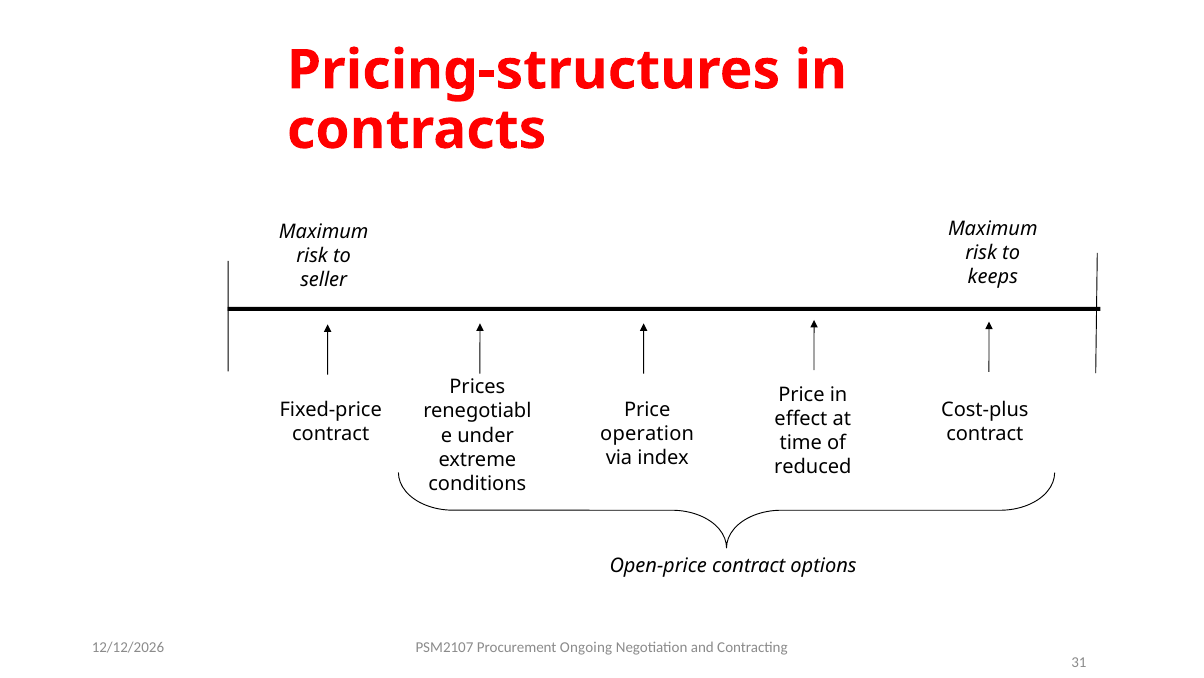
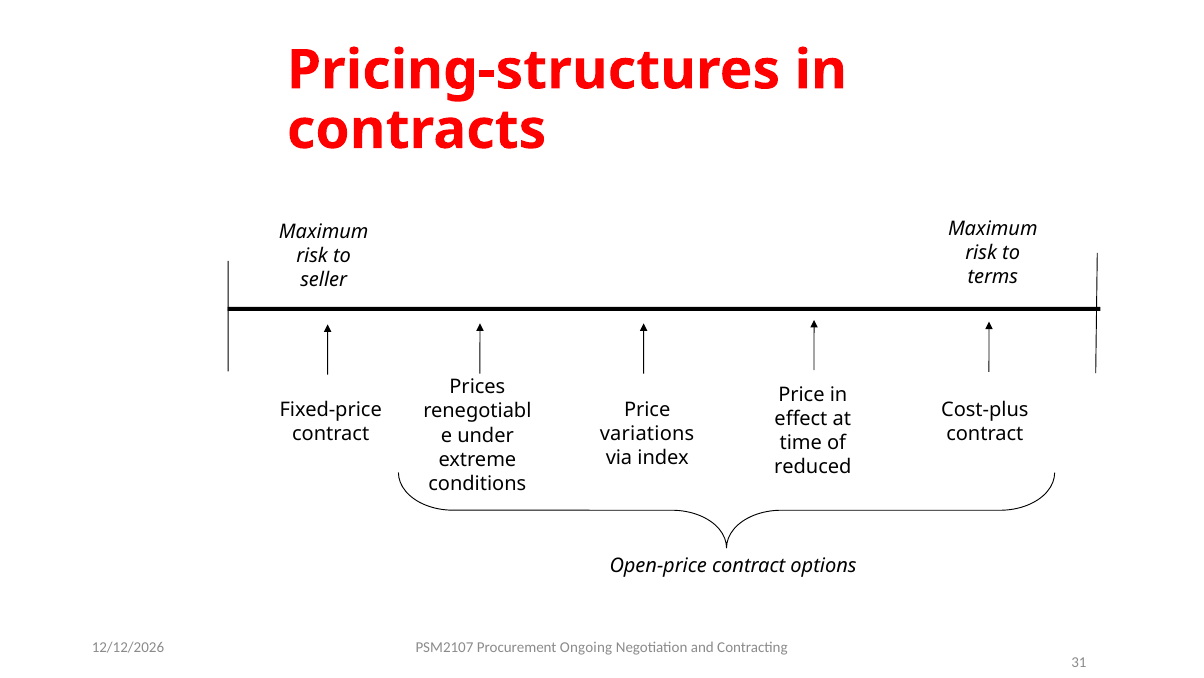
keeps: keeps -> terms (993, 277)
operation: operation -> variations (647, 433)
